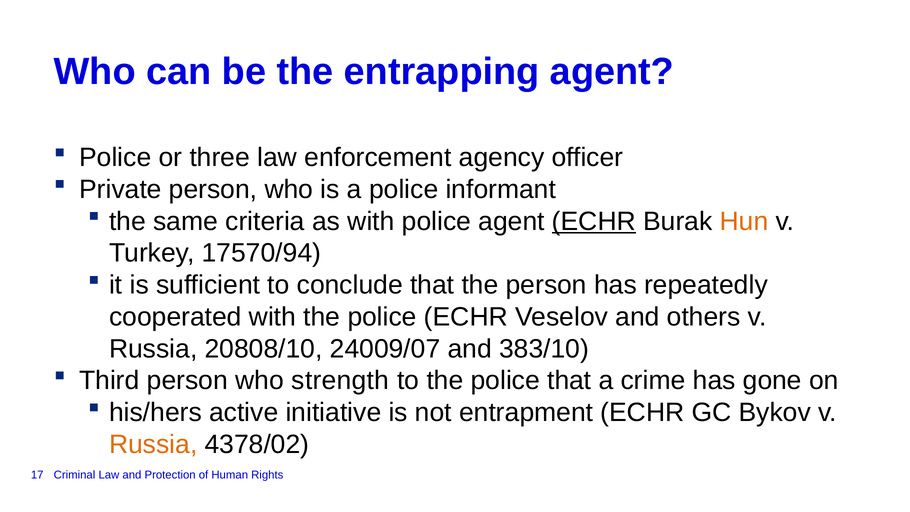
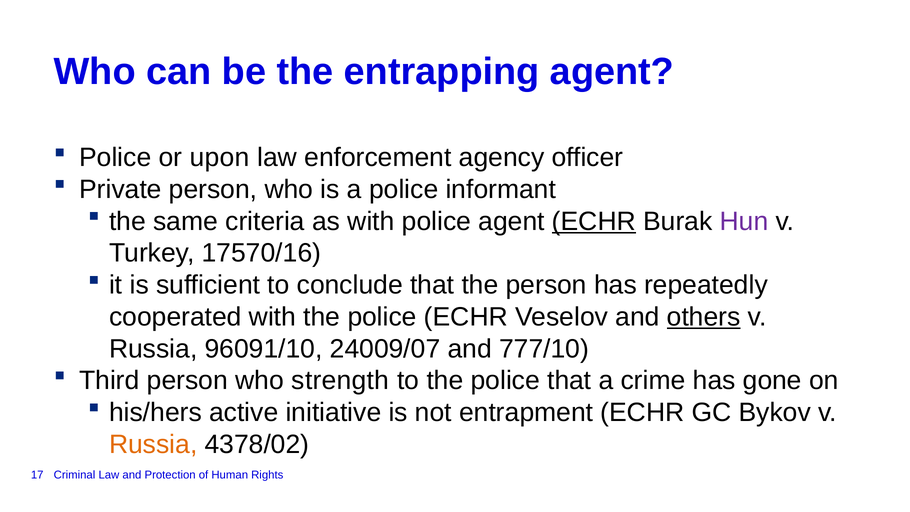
three: three -> upon (220, 158)
Hun colour: orange -> purple (744, 221)
17570/94: 17570/94 -> 17570/16 (261, 253)
others underline: none -> present (704, 317)
20808/10: 20808/10 -> 96091/10 (264, 349)
383/10: 383/10 -> 777/10 (544, 349)
